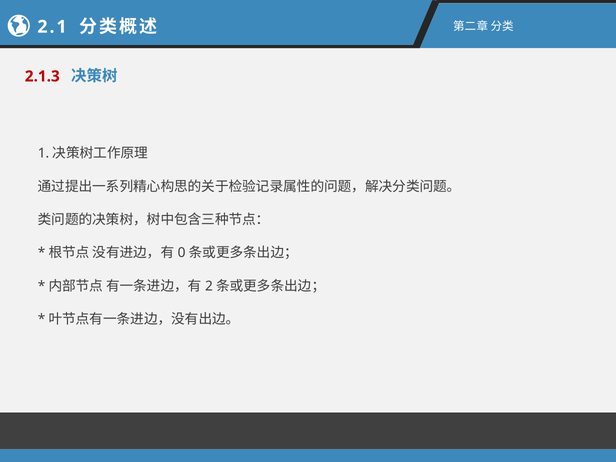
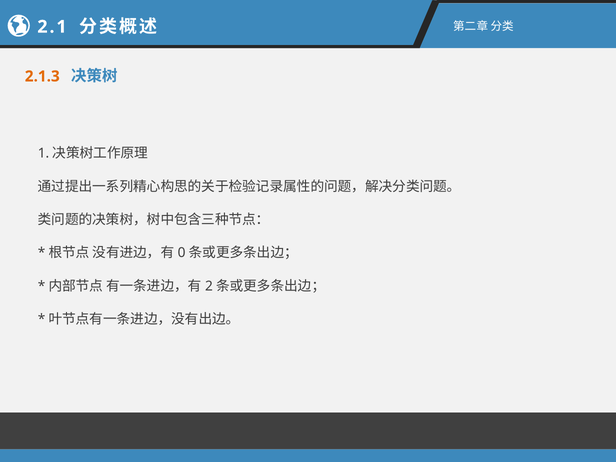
2.1.3 colour: red -> orange (42, 76)
